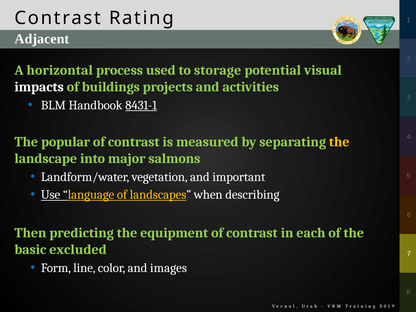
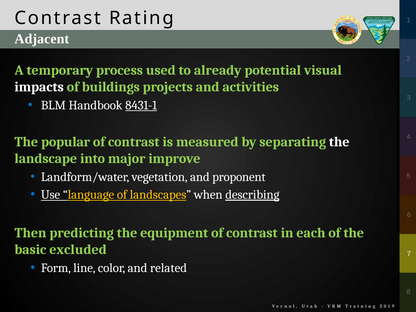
horizontal: horizontal -> temporary (60, 70)
storage: storage -> already (218, 70)
the colour: yellow -> white (339, 142)
salmons: salmons -> improve (174, 159)
important: important -> proponent (239, 177)
describing underline: none -> present (252, 195)
images: images -> related (169, 268)
